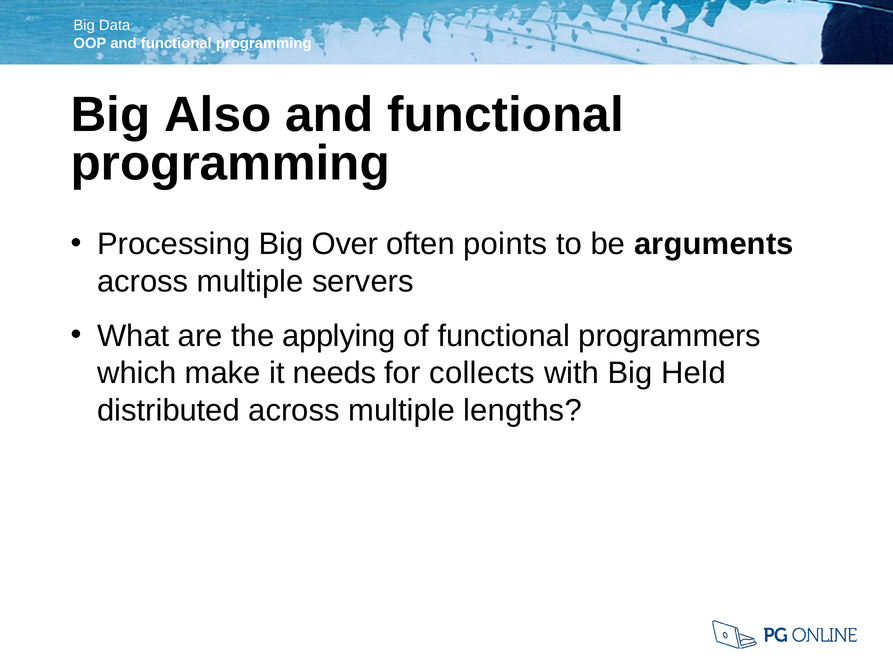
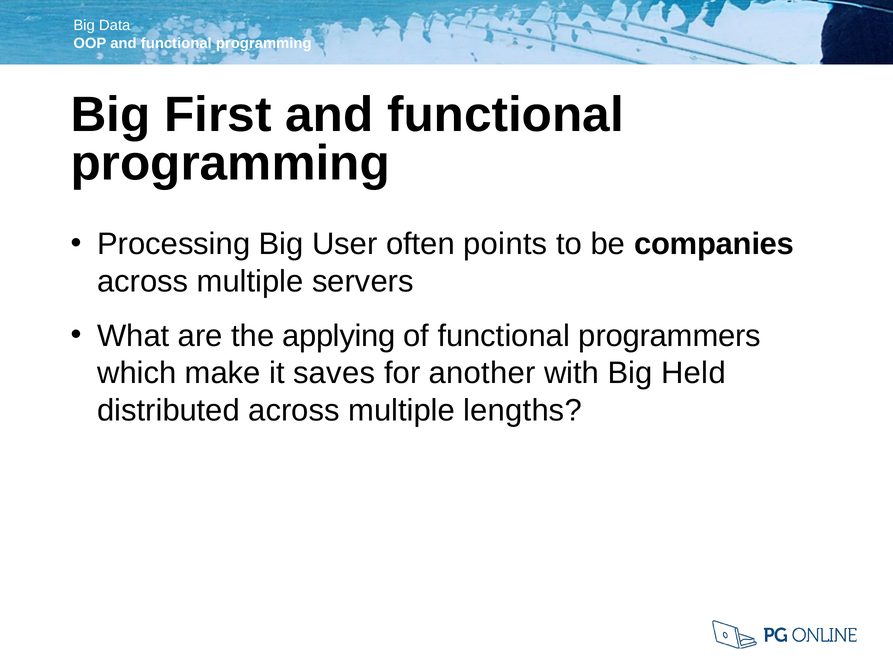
Also: Also -> First (218, 115)
Over: Over -> User (345, 244)
arguments: arguments -> companies (714, 244)
needs: needs -> saves (334, 373)
collects: collects -> another (482, 373)
